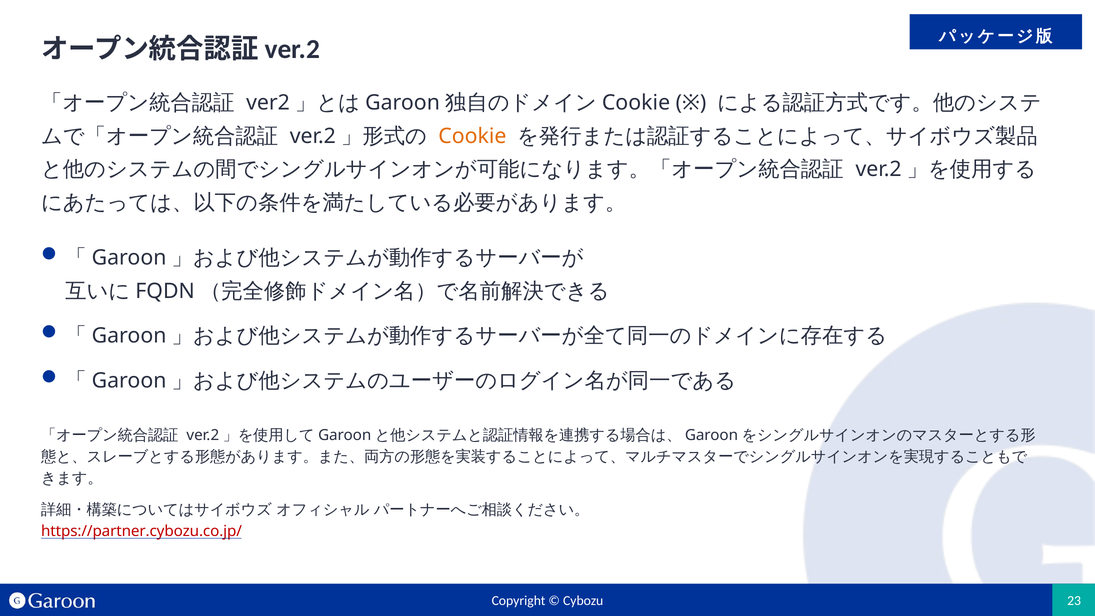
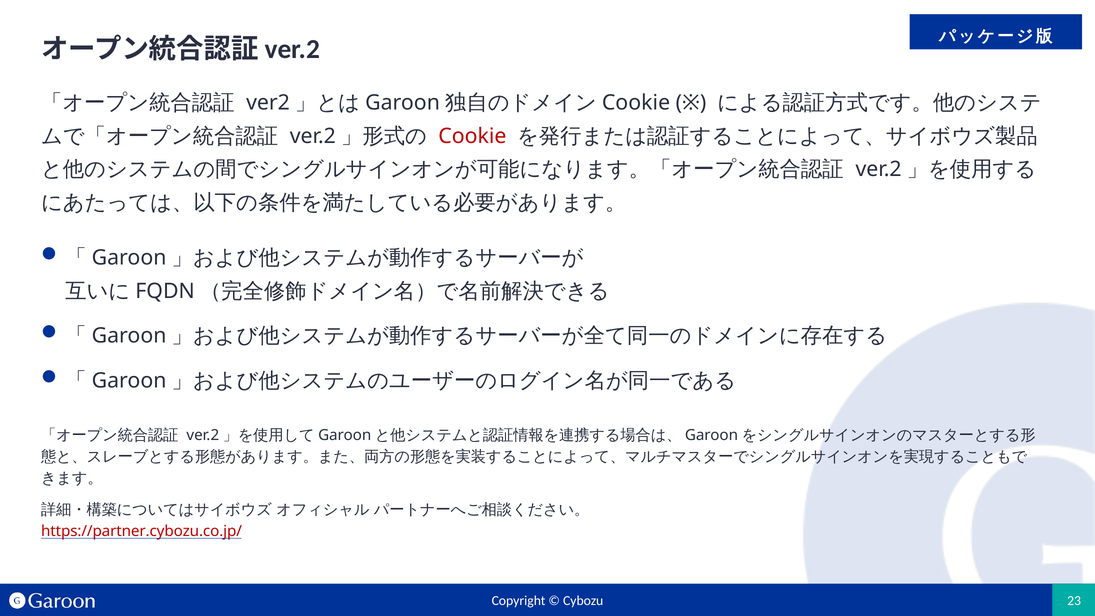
Cookie colour: orange -> red (472, 136)
